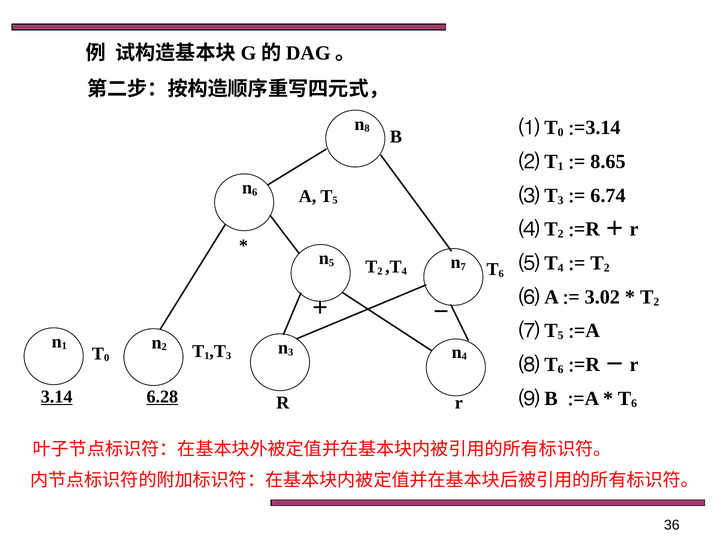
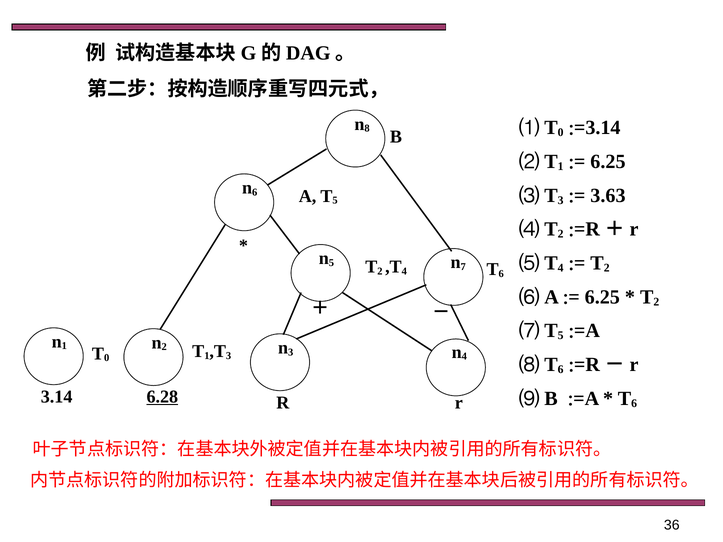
8.65: 8.65 -> 6.25 (608, 162)
6.74: 6.74 -> 3.63 (608, 196)
3.02: 3.02 -> 6.25 (602, 297)
3.14 underline: present -> none (57, 397)
